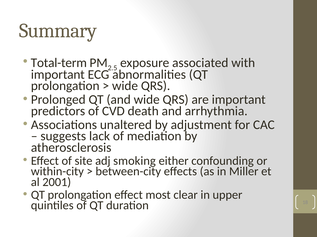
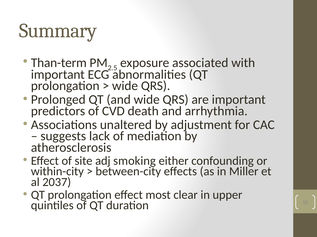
Total-term: Total-term -> Than-term (59, 63)
2001: 2001 -> 2037 (57, 183)
